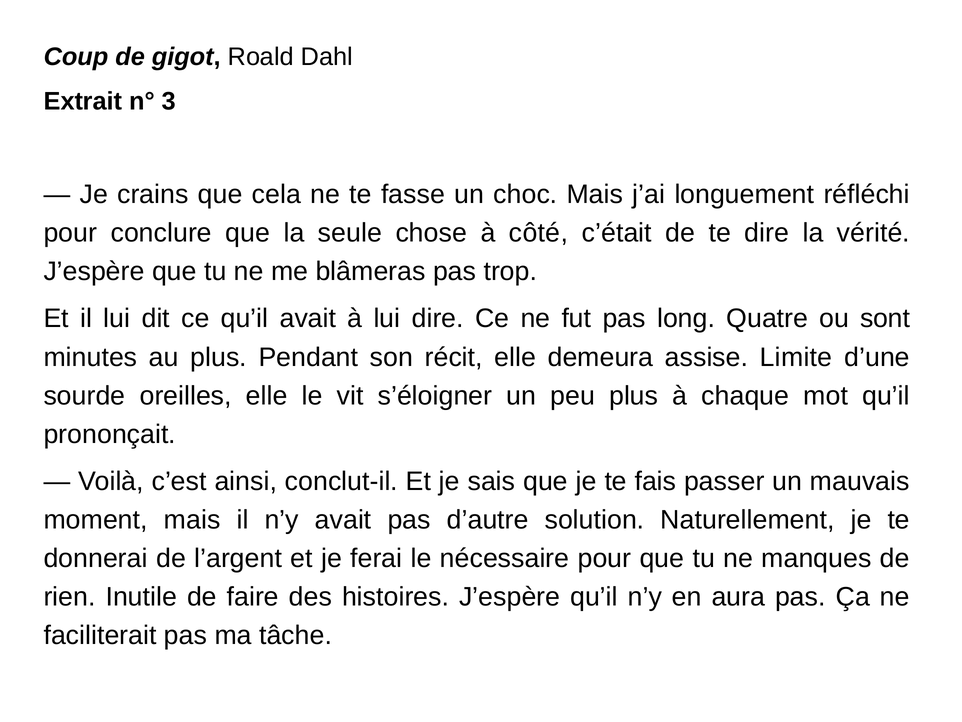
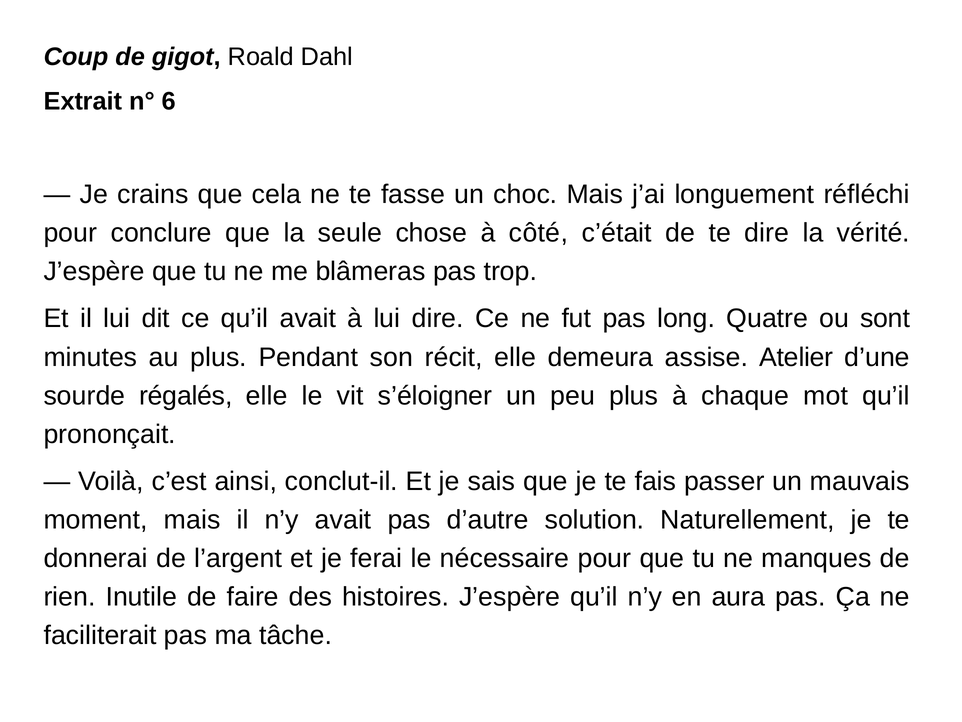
3: 3 -> 6 (169, 101)
Limite: Limite -> Atelier (796, 357)
oreilles: oreilles -> régalés (186, 395)
